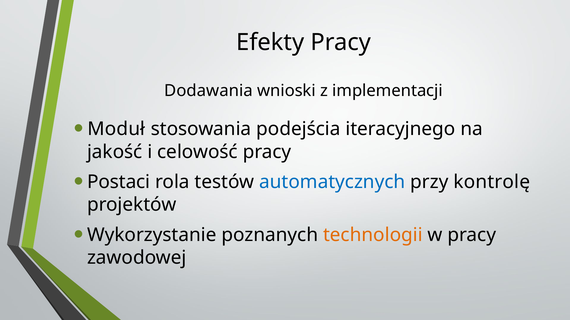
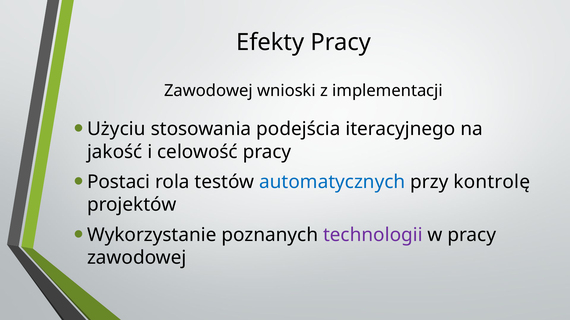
Dodawania: Dodawania -> Zawodowej (209, 91)
Moduł: Moduł -> Użyciu (116, 129)
technologii colour: orange -> purple (373, 235)
